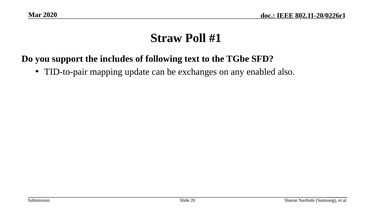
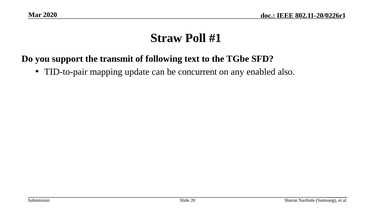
includes: includes -> transmit (117, 59)
exchanges: exchanges -> concurrent (198, 72)
